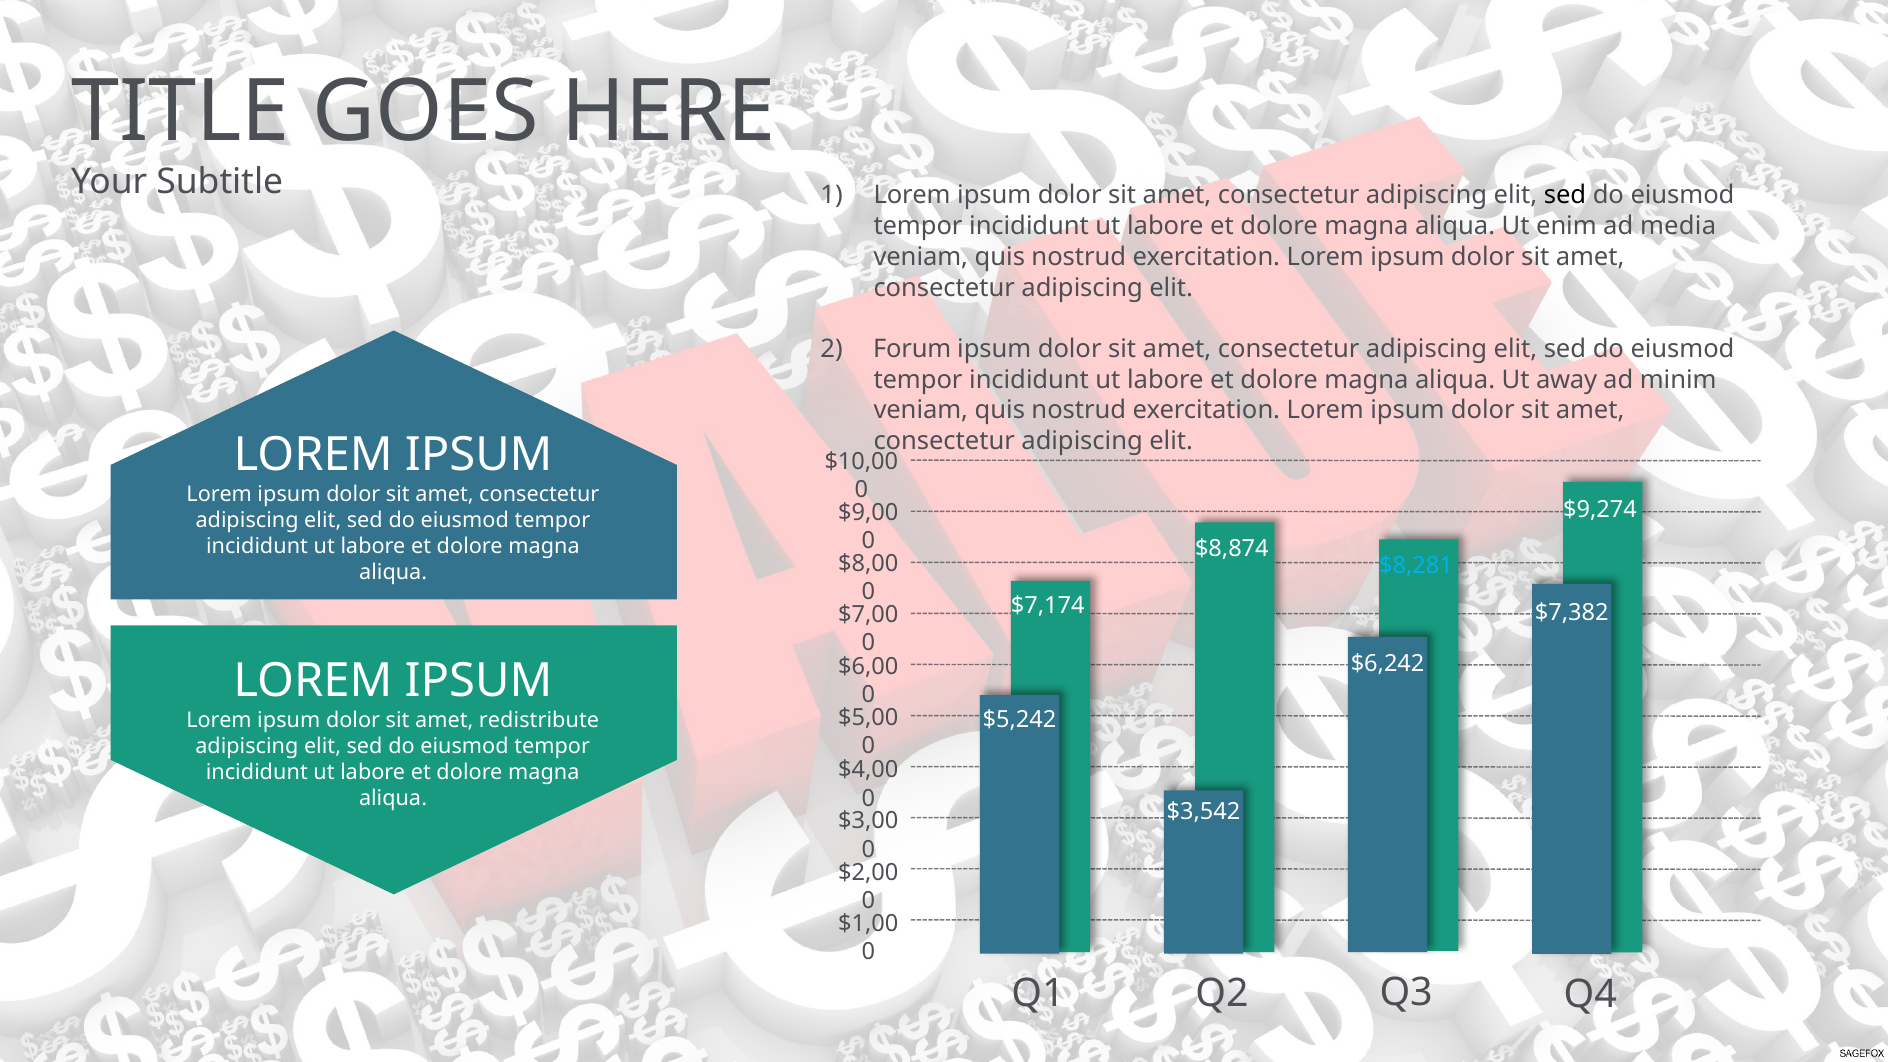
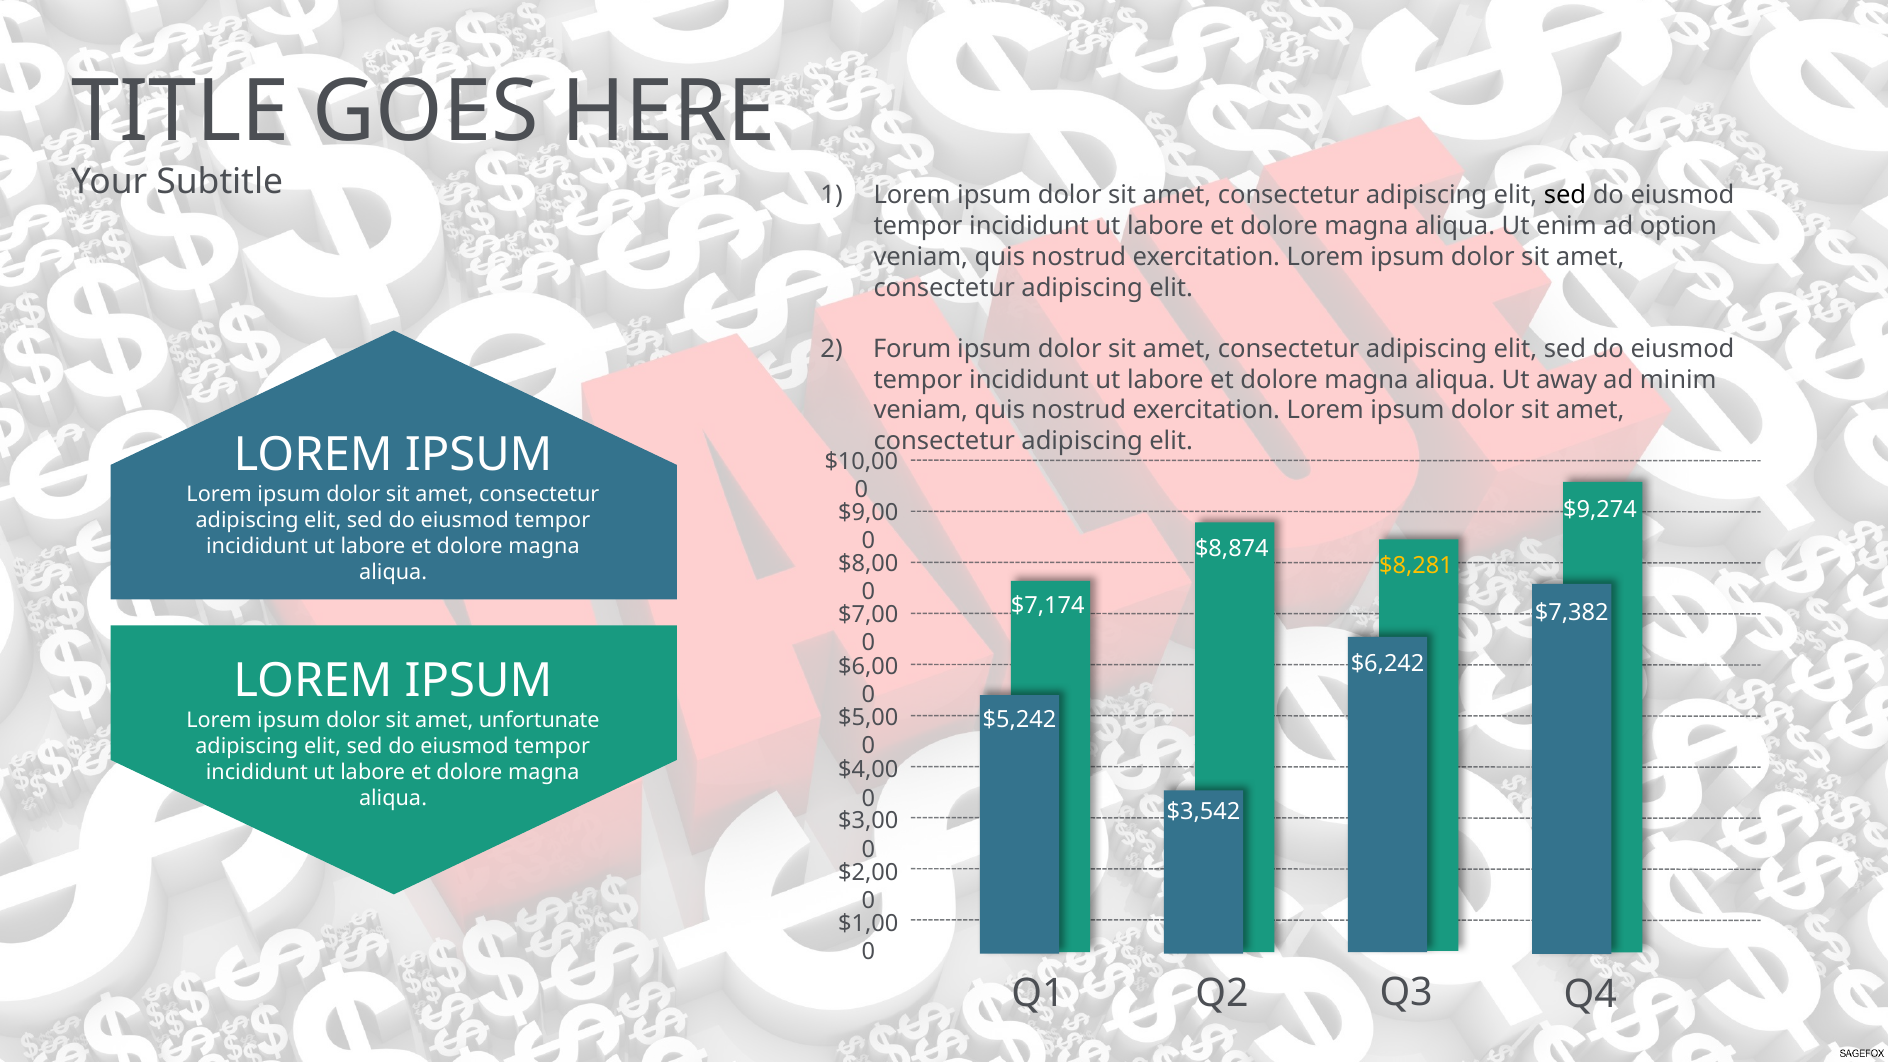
media: media -> option (1678, 226)
$8,281 colour: light blue -> yellow (1416, 565)
redistribute: redistribute -> unfortunate (539, 720)
